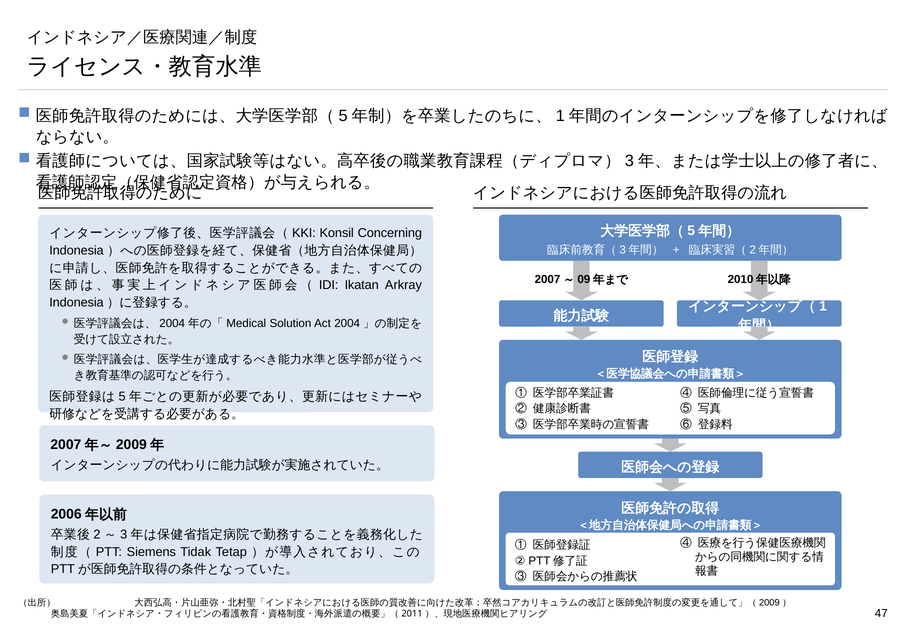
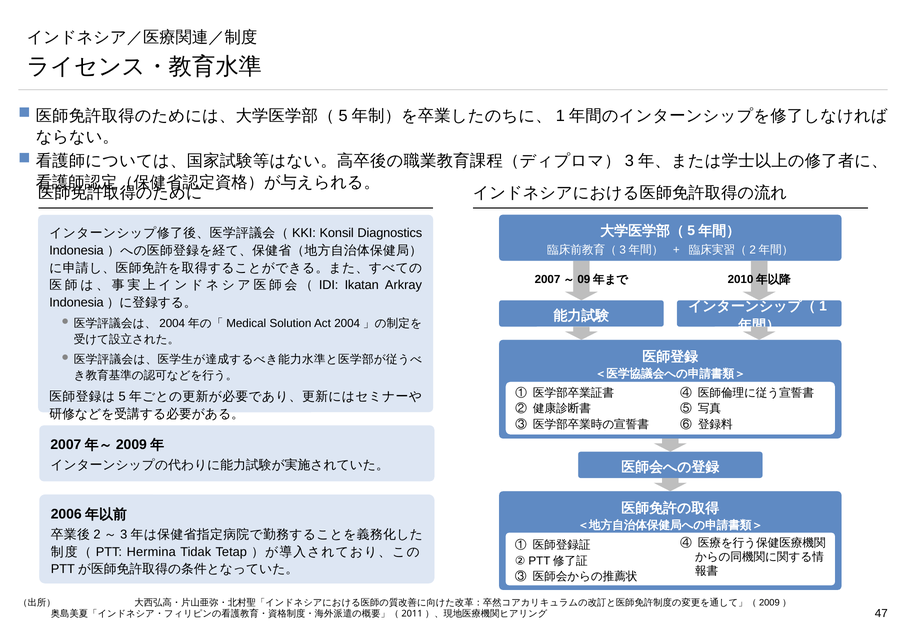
Concerning: Concerning -> Diagnostics (390, 233)
Siemens: Siemens -> Hermina (151, 552)
